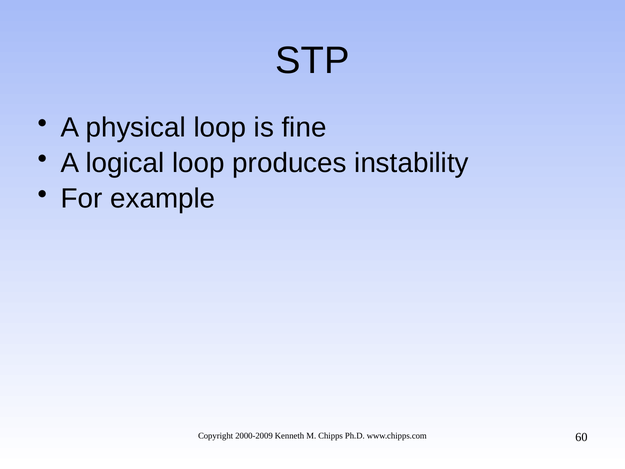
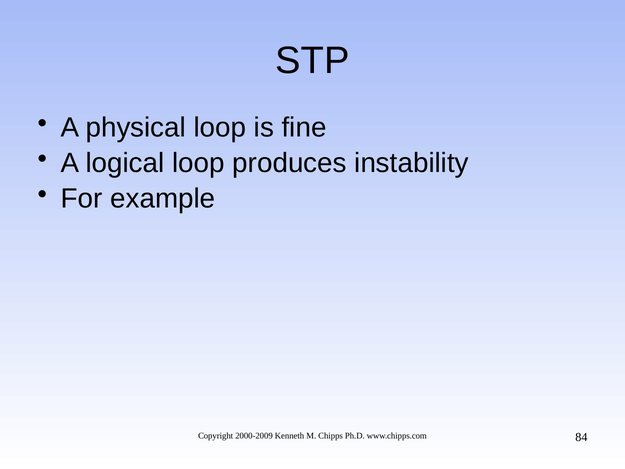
60: 60 -> 84 (581, 437)
